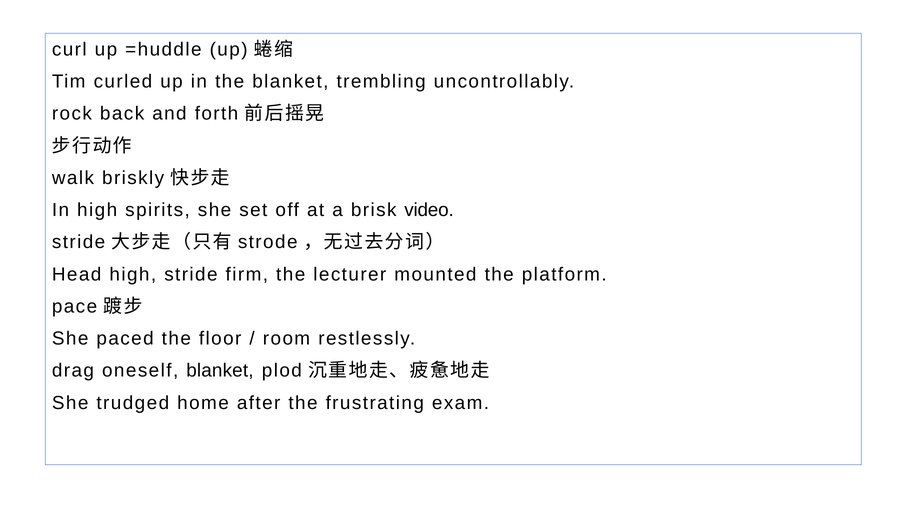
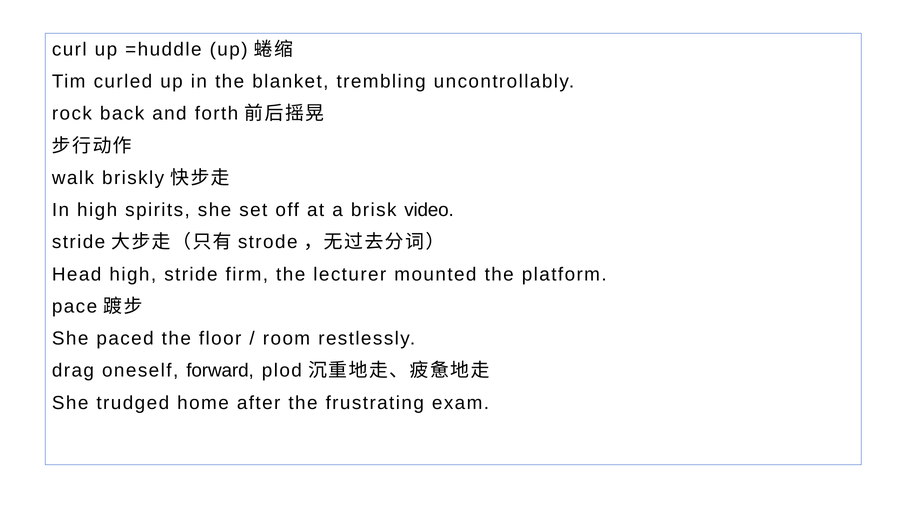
oneself blanket: blanket -> forward (220, 371)
